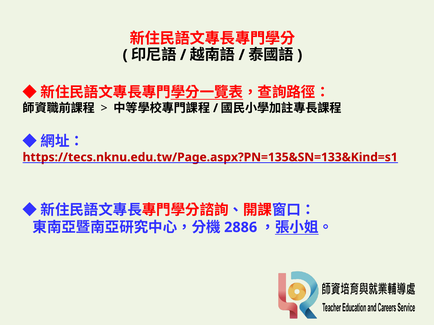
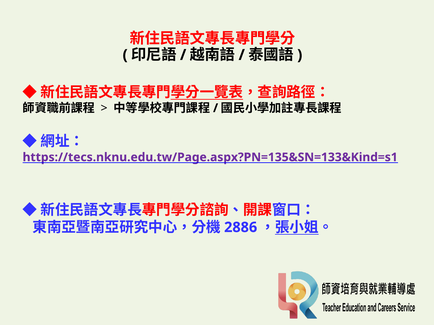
https://tecs.nknu.edu.tw/Page.aspx?PN=135&SN=133&Kind=s1 colour: red -> purple (210, 157)
